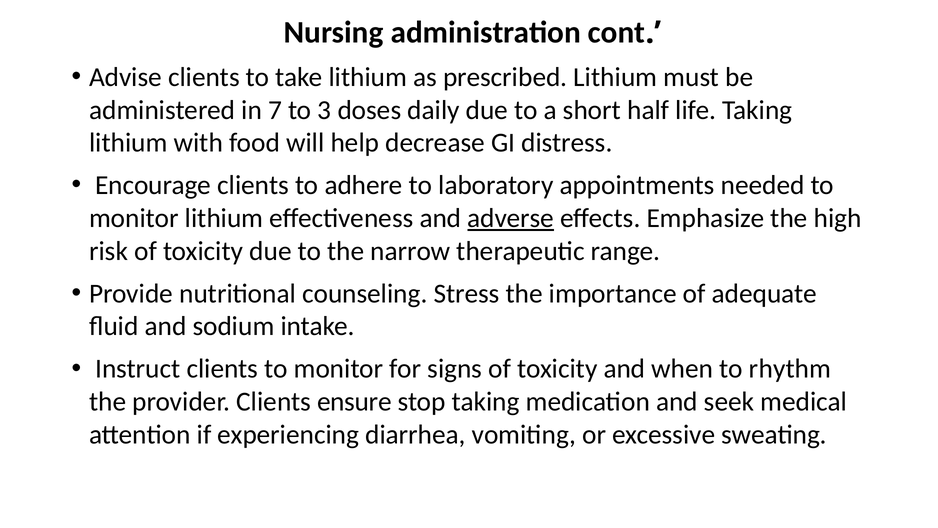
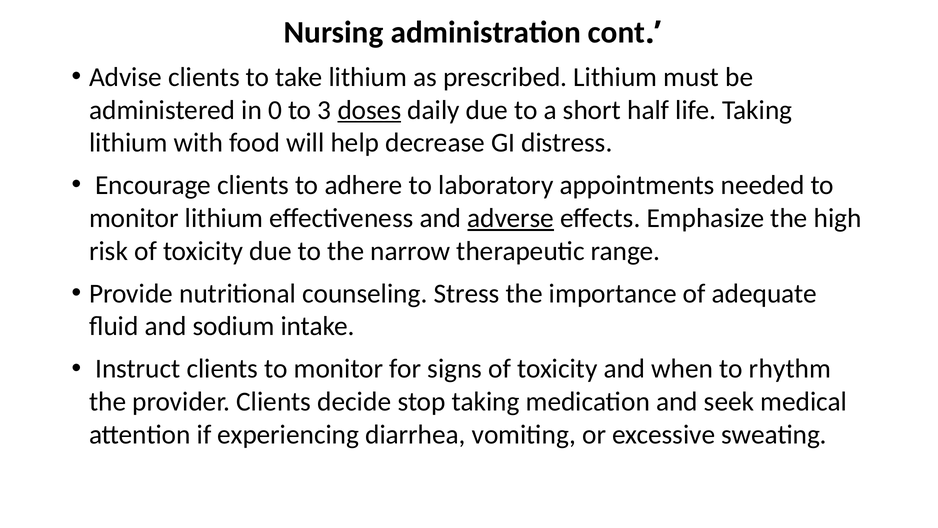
7: 7 -> 0 (275, 110)
doses underline: none -> present (369, 110)
ensure: ensure -> decide (354, 401)
